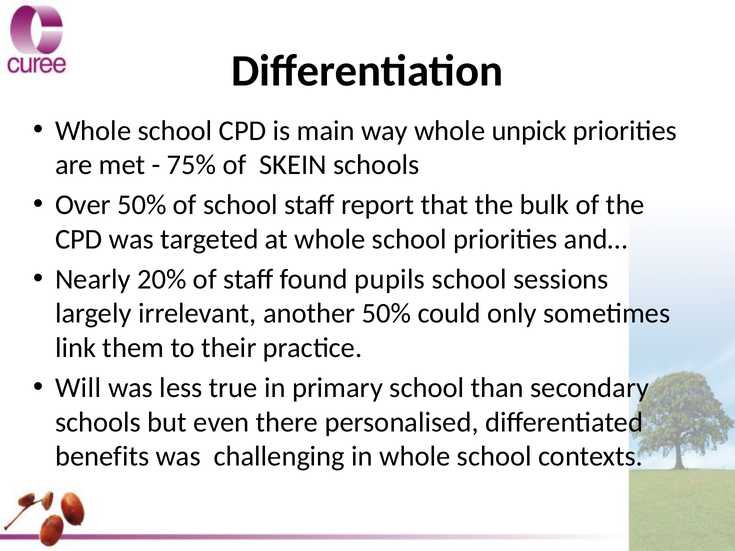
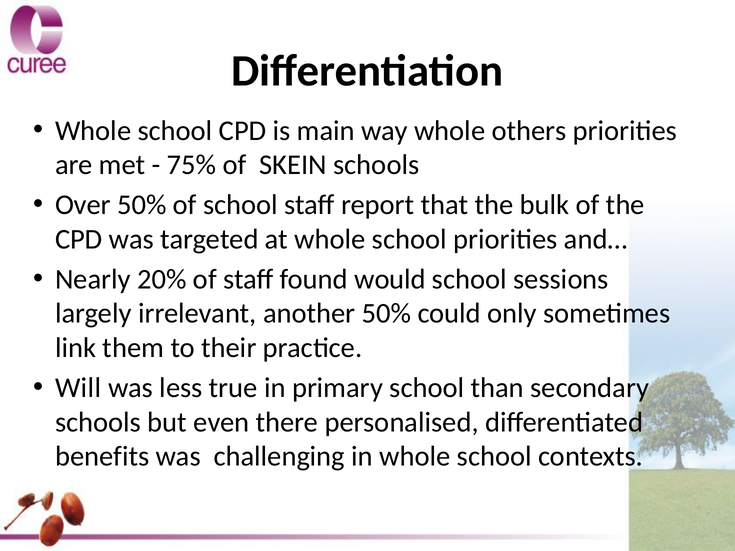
unpick: unpick -> others (529, 131)
pupils: pupils -> would (390, 279)
